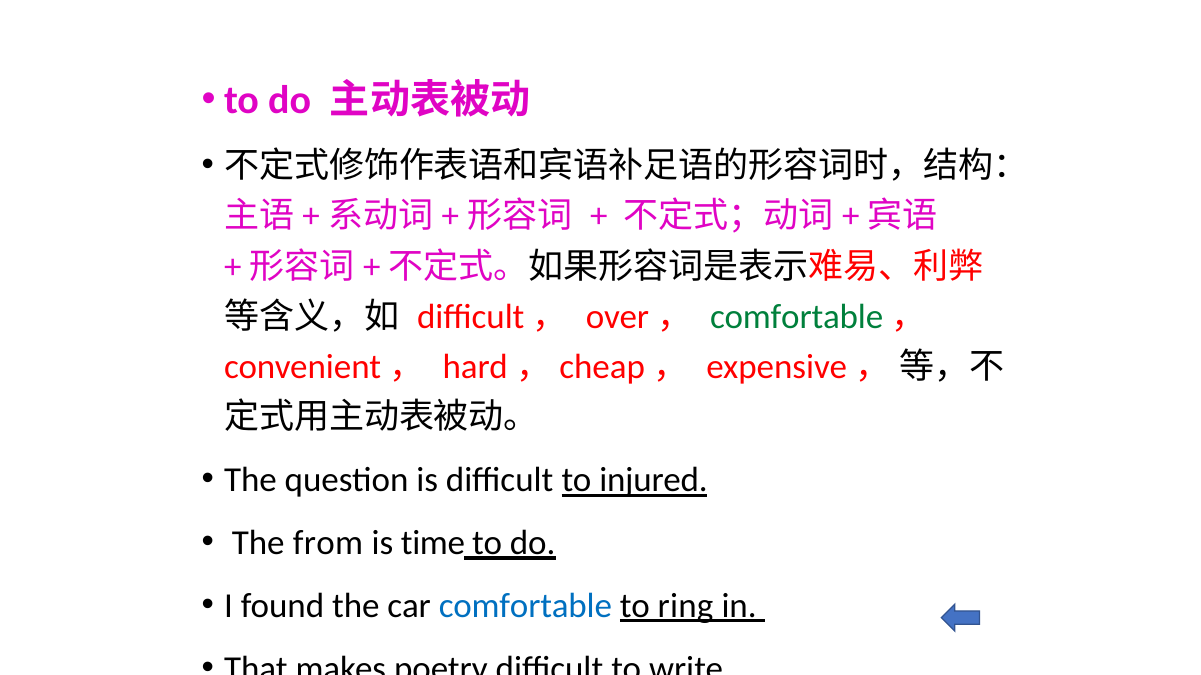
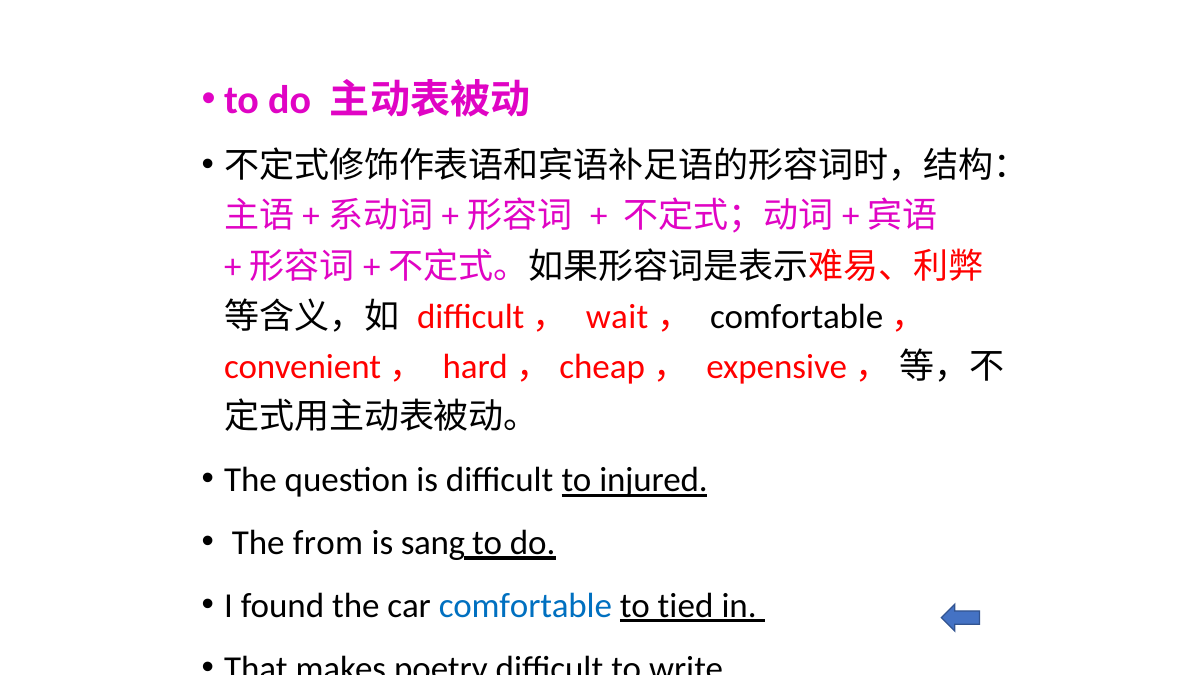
over: over -> wait (617, 317)
comfortable colour: green -> black (797, 317)
time: time -> sang (433, 543)
ring: ring -> tied (686, 606)
